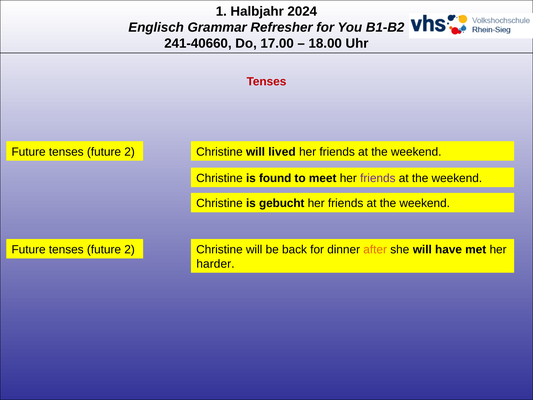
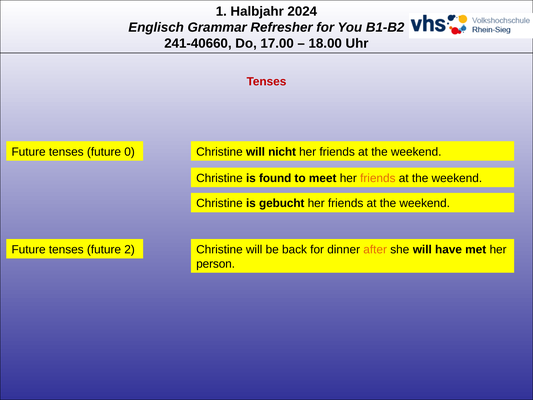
2: 2 -> 0 (130, 152)
lived: lived -> nicht (282, 152)
friends colour: purple -> orange (378, 178)
harder: harder -> person (216, 264)
